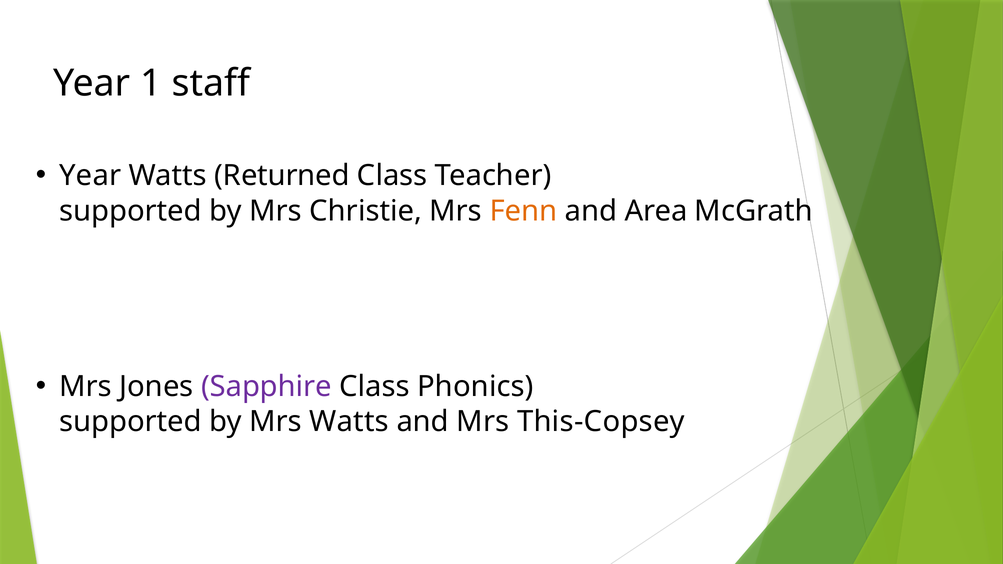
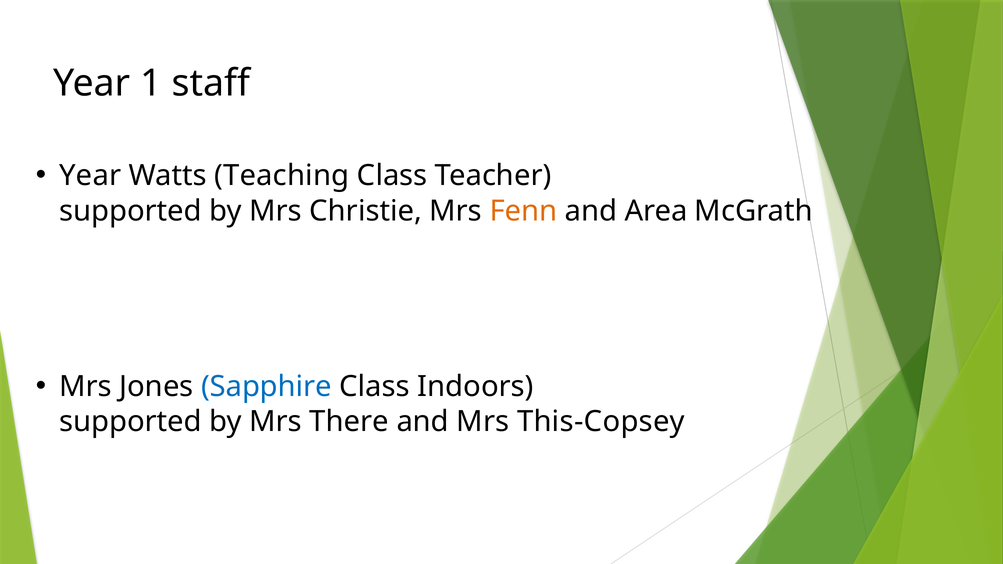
Returned: Returned -> Teaching (282, 176)
Sapphire colour: purple -> blue (266, 387)
Phonics: Phonics -> Indoors (475, 387)
Mrs Watts: Watts -> There (349, 422)
